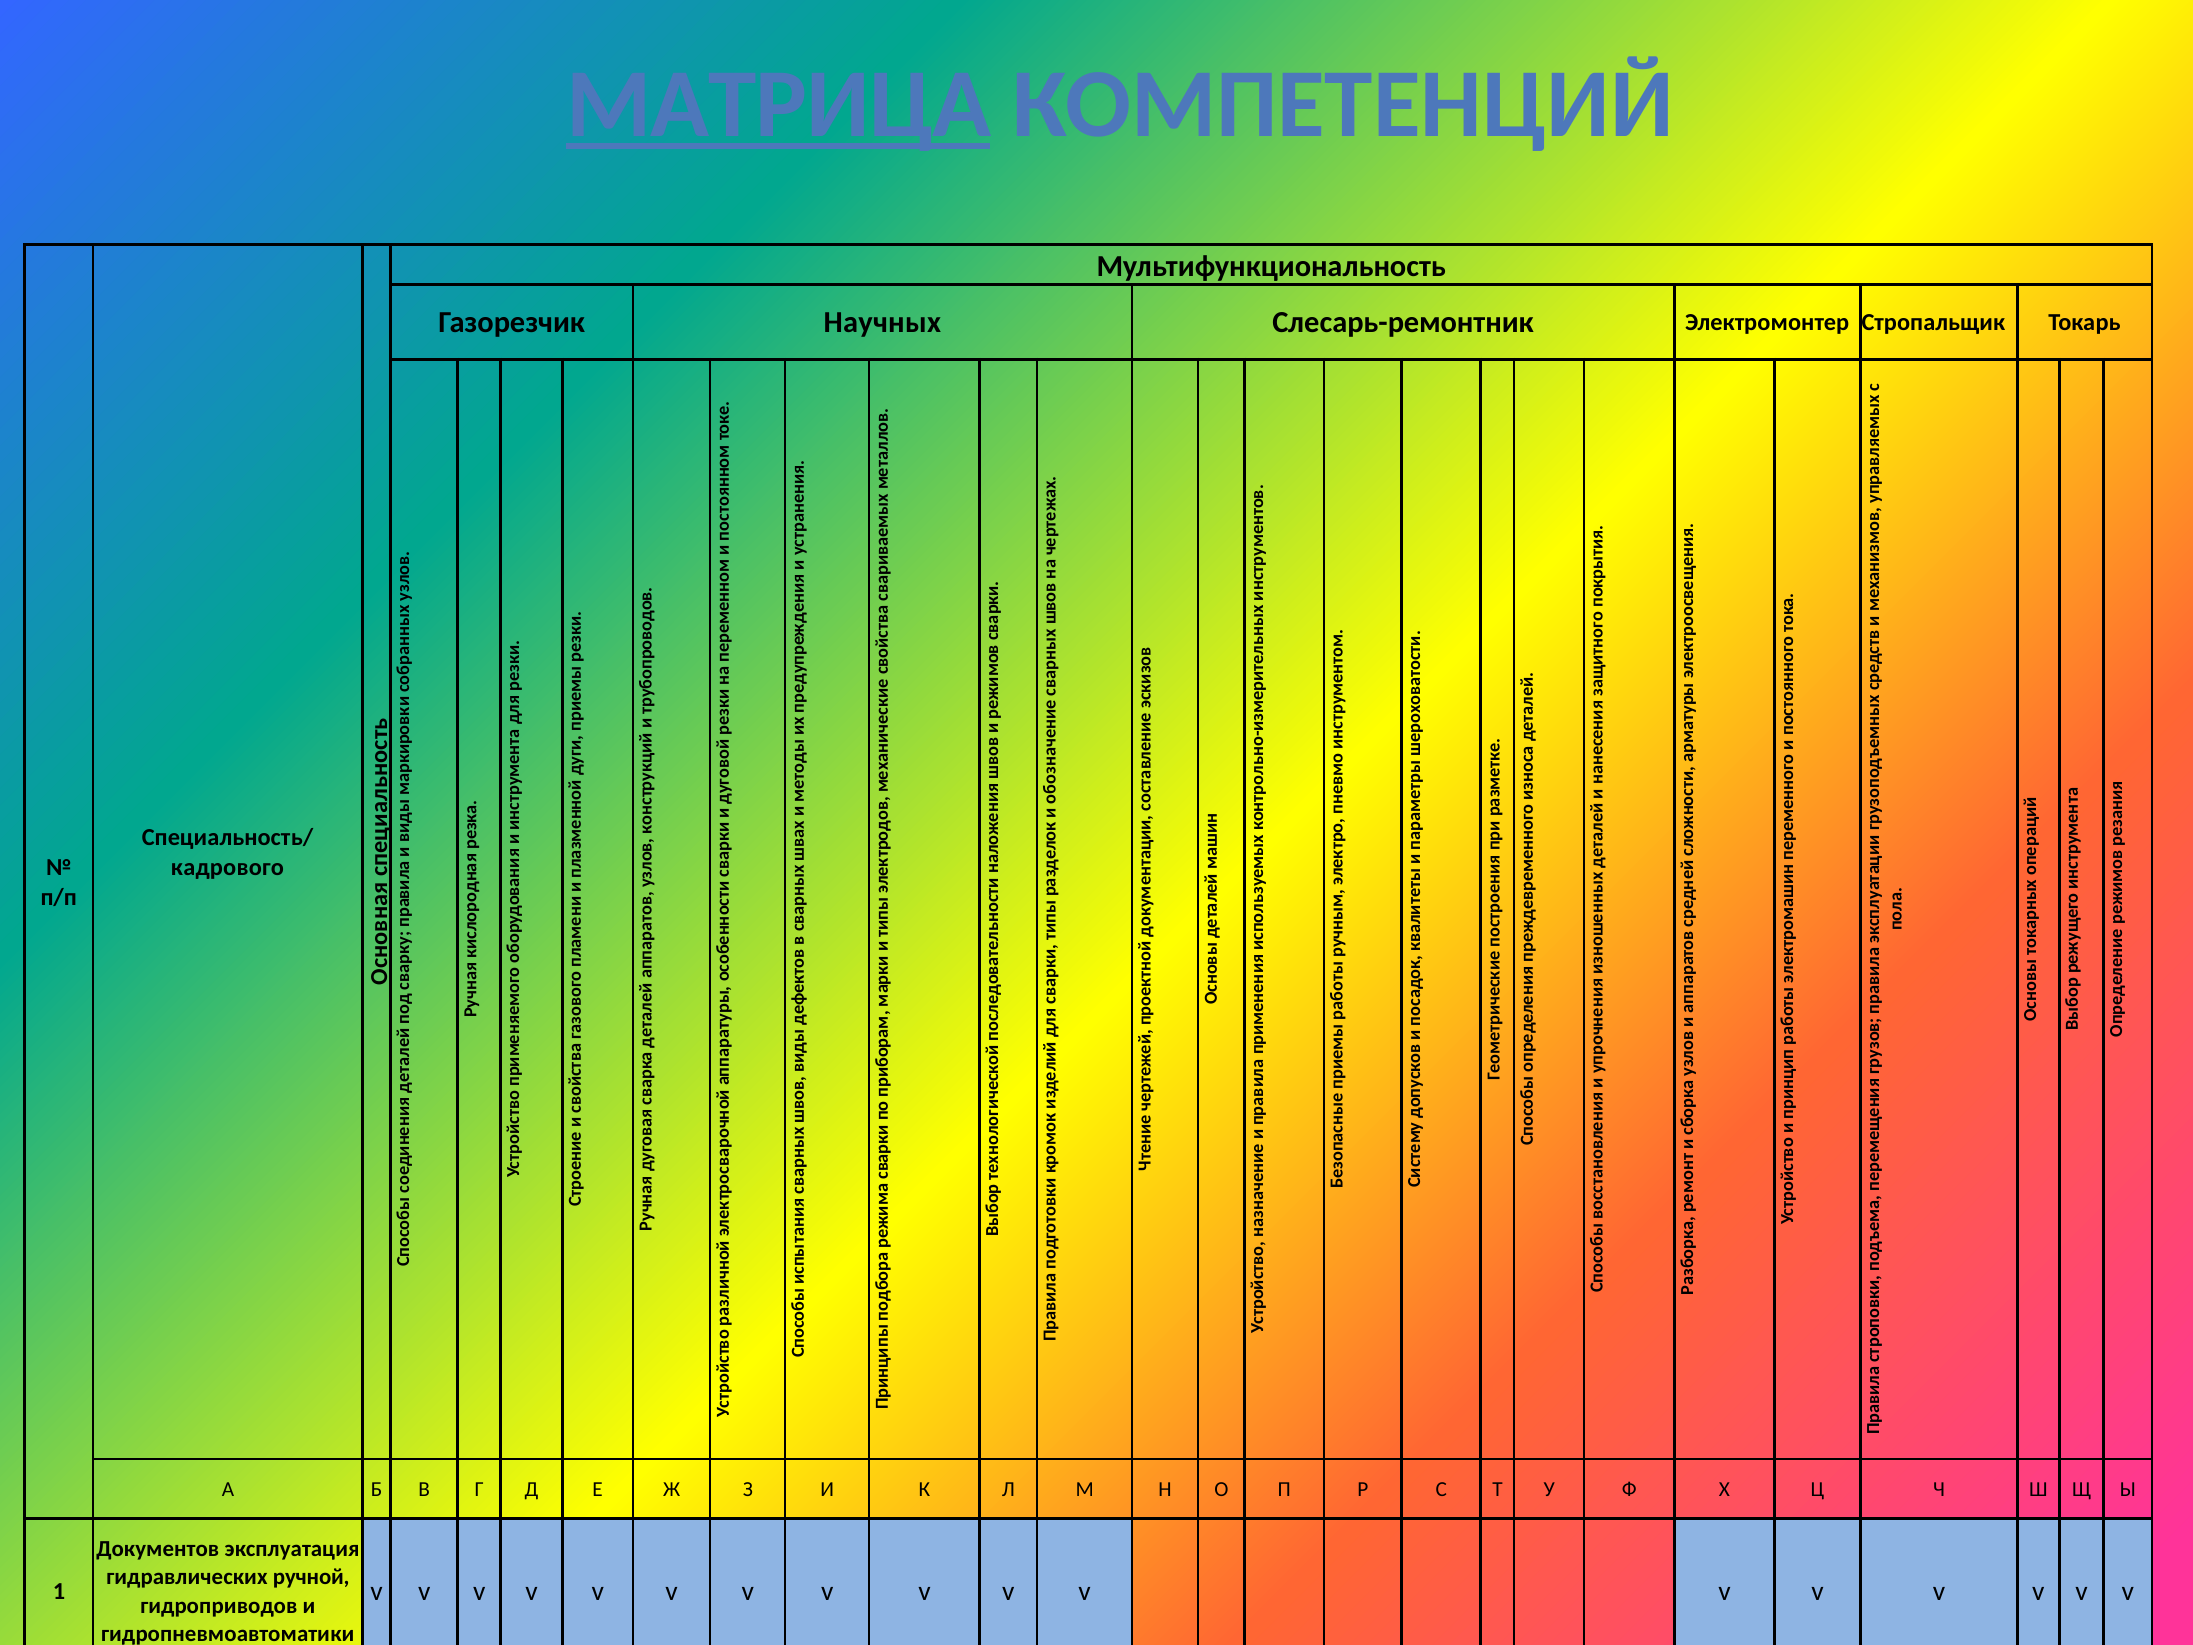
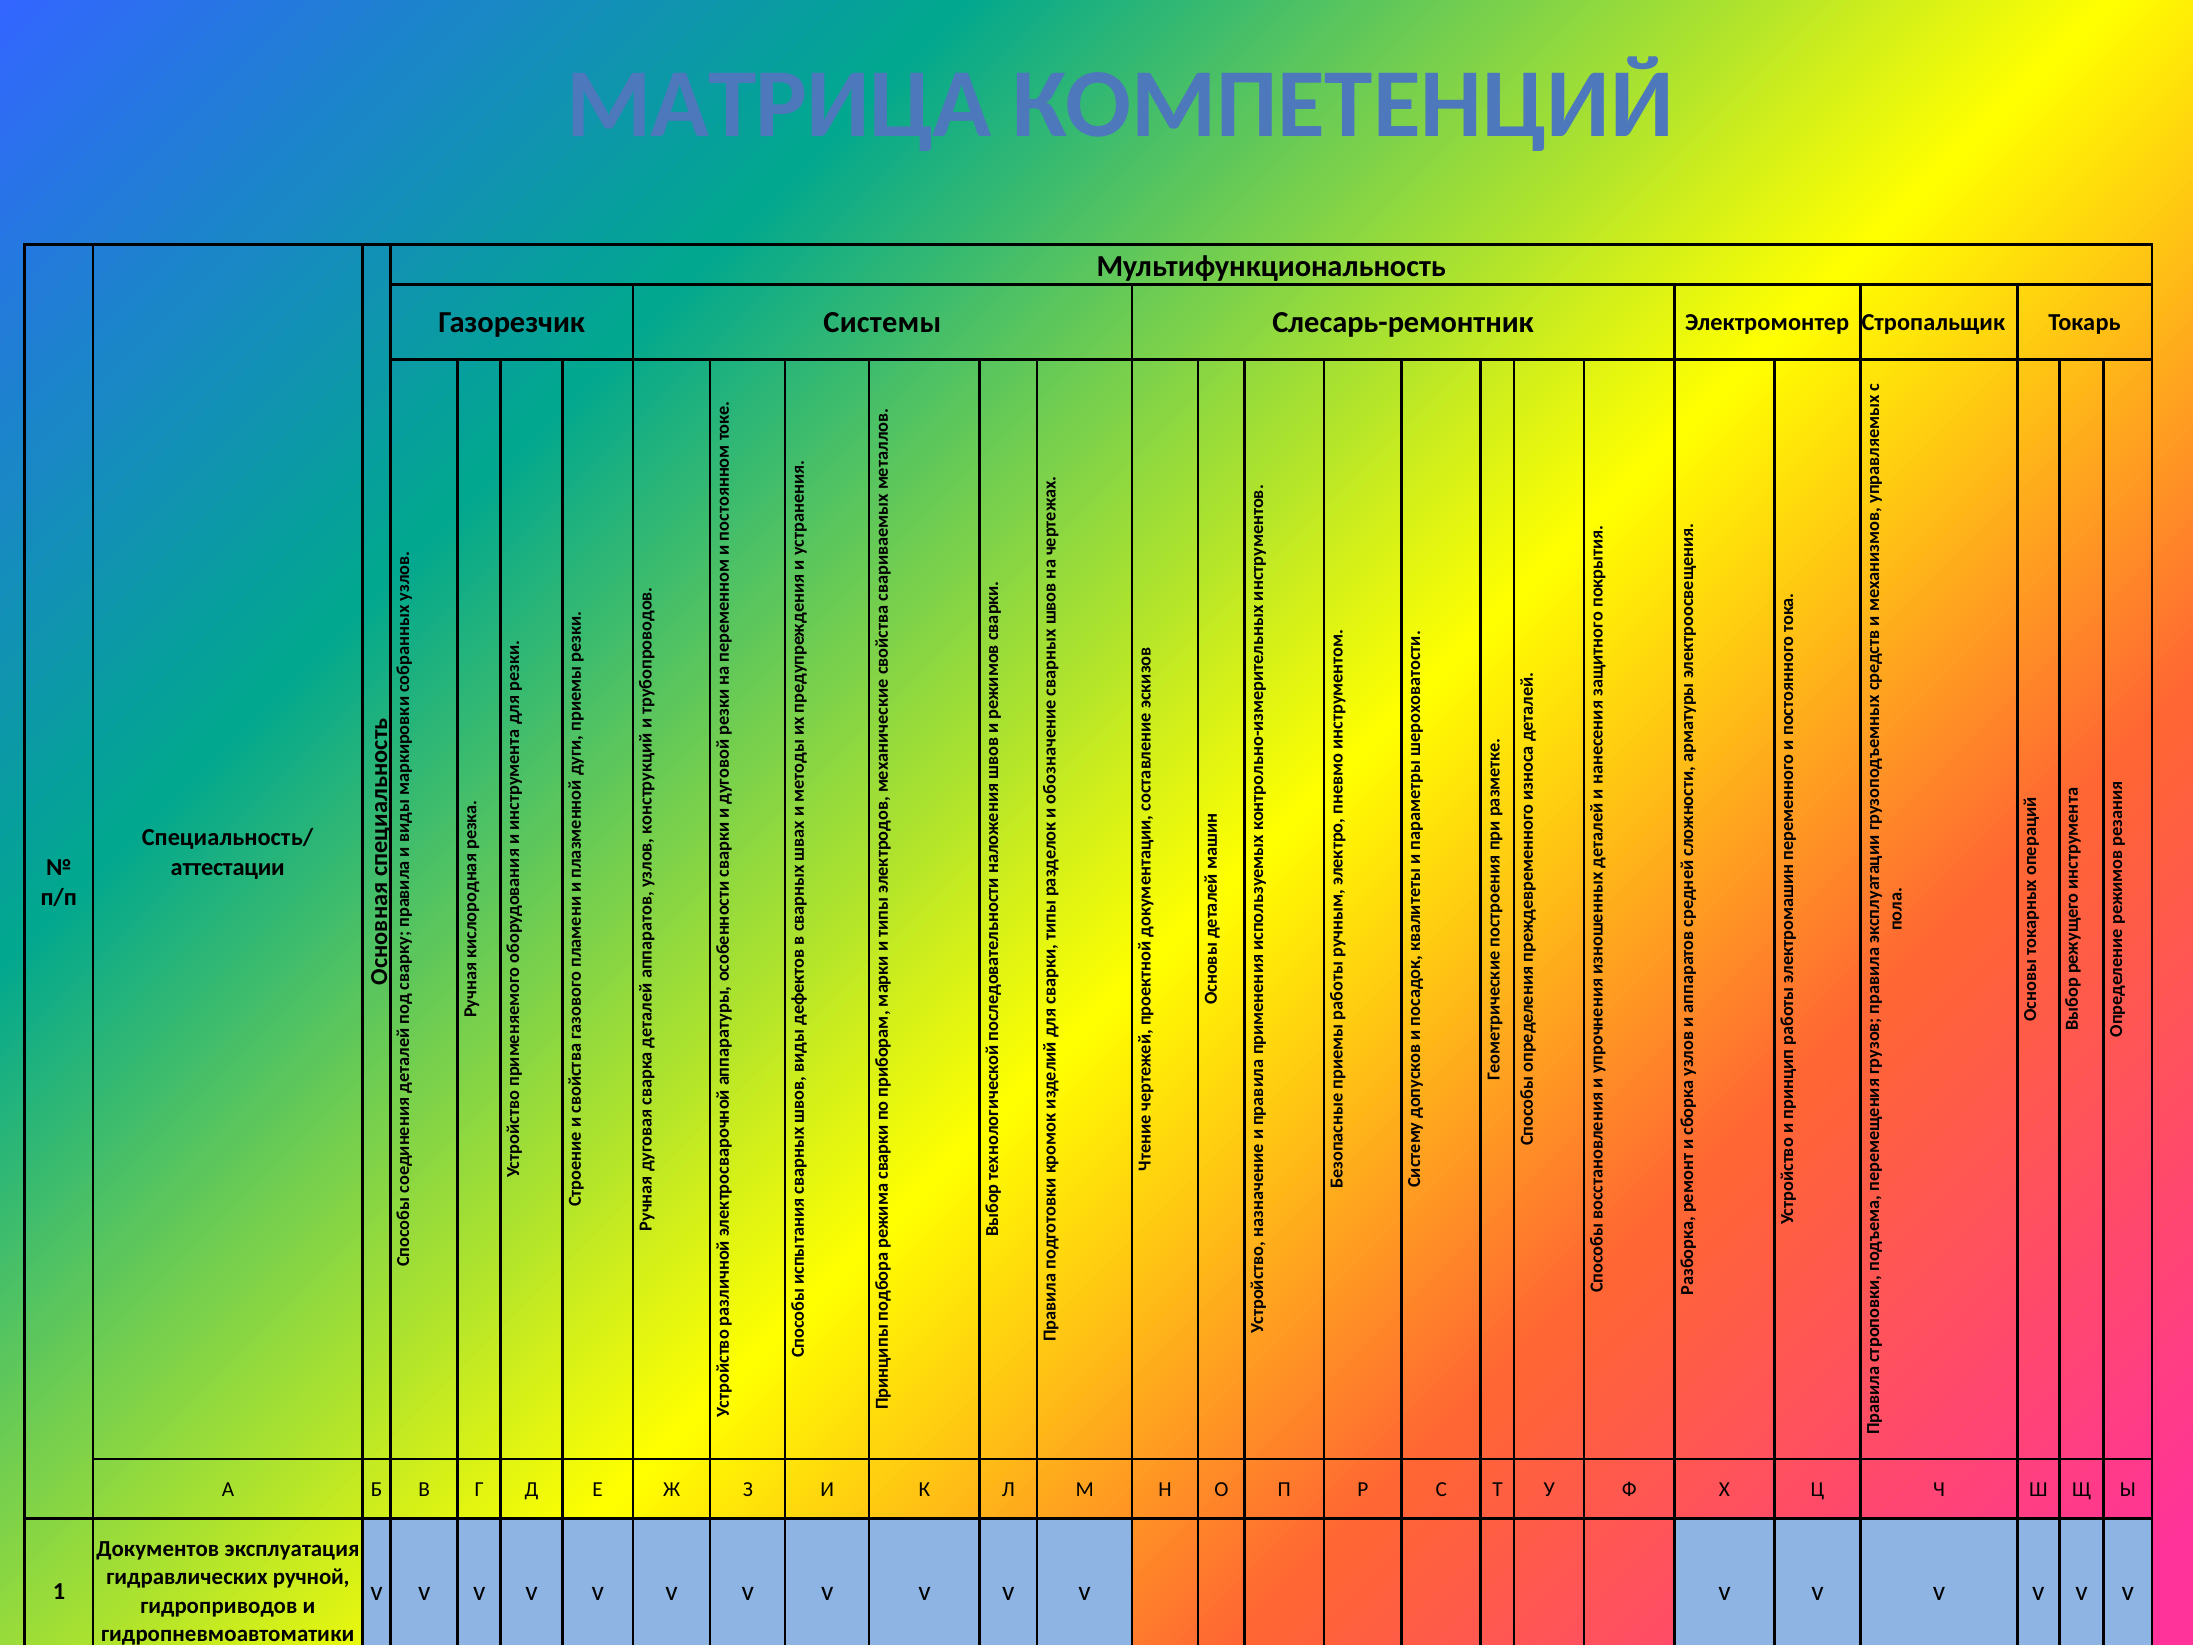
МАТРИЦА underline: present -> none (779, 104)
Научных: Научных -> Системы (882, 323)
кадрового: кадрового -> аттестации (228, 868)
